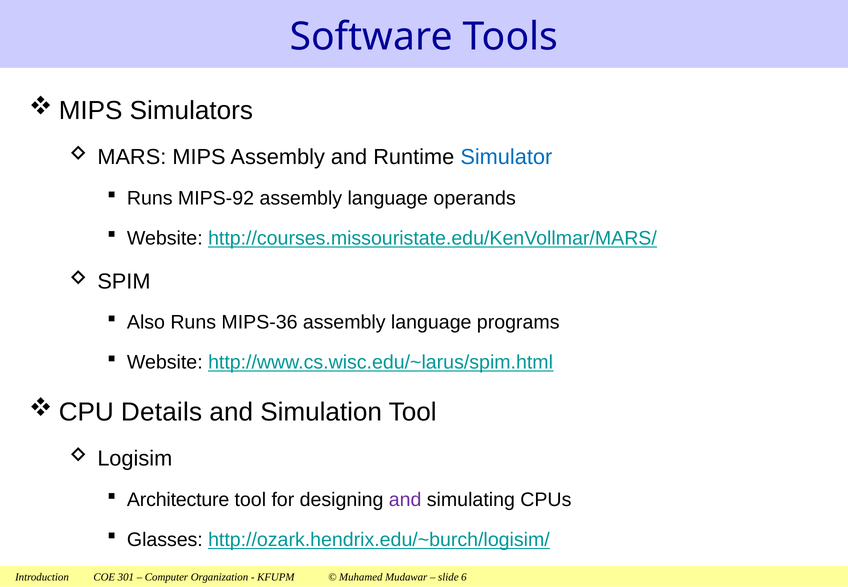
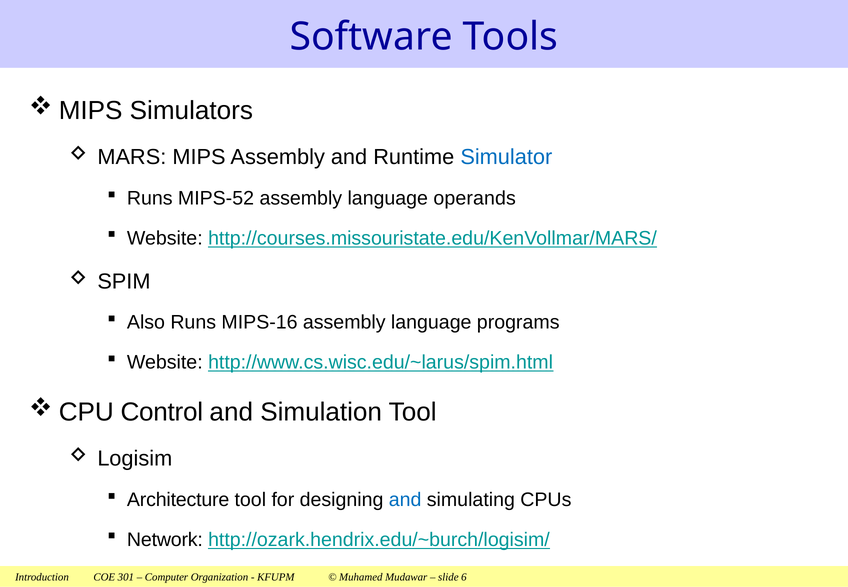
MIPS-92: MIPS-92 -> MIPS-52 (216, 198)
MIPS-36: MIPS-36 -> MIPS-16 (260, 322)
Details: Details -> Control (162, 412)
and colour: purple -> blue (405, 500)
Glasses: Glasses -> Network (165, 540)
